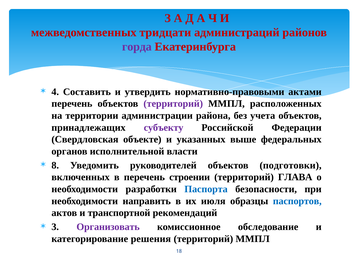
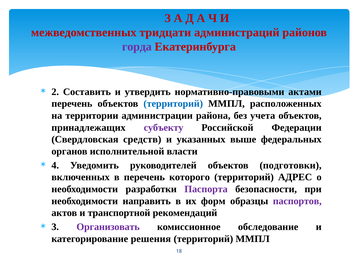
4: 4 -> 2 (55, 92)
территорий colour: purple -> blue (173, 104)
объекте: объекте -> средств (142, 140)
8: 8 -> 4 (55, 166)
строении: строении -> которого (190, 178)
ГЛАВА: ГЛАВА -> АДРЕС (295, 178)
Паспорта colour: blue -> purple (206, 189)
июля: июля -> форм (213, 201)
паспортов colour: blue -> purple (297, 201)
